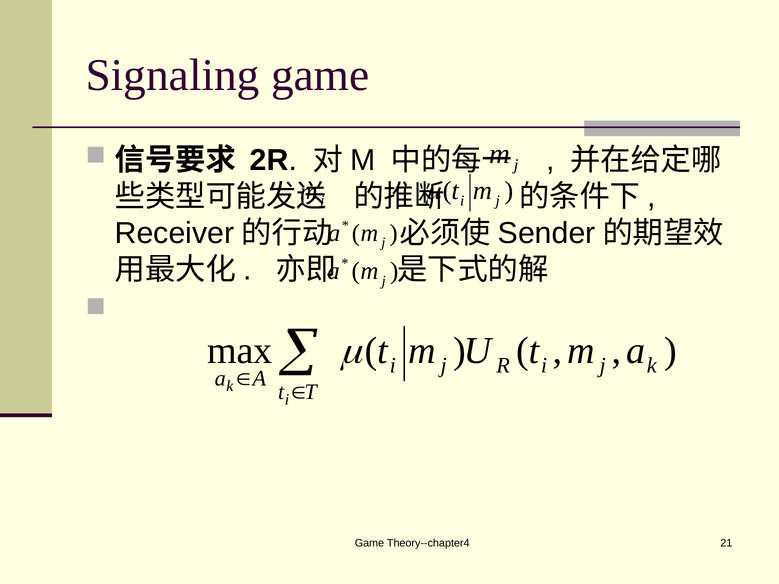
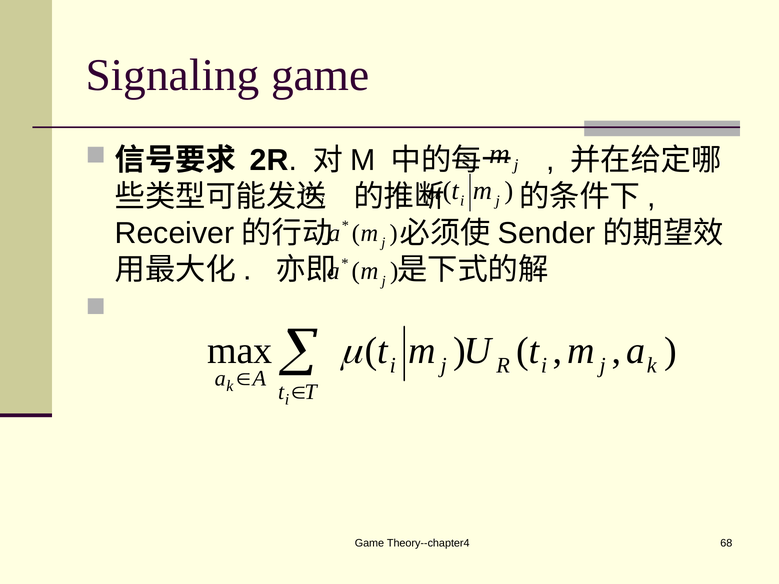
21: 21 -> 68 (726, 543)
